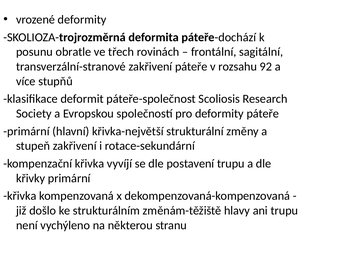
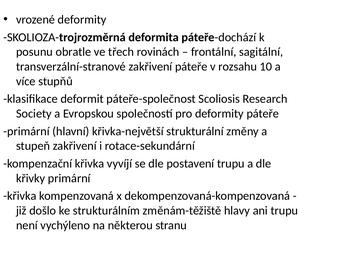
92: 92 -> 10 (266, 66)
